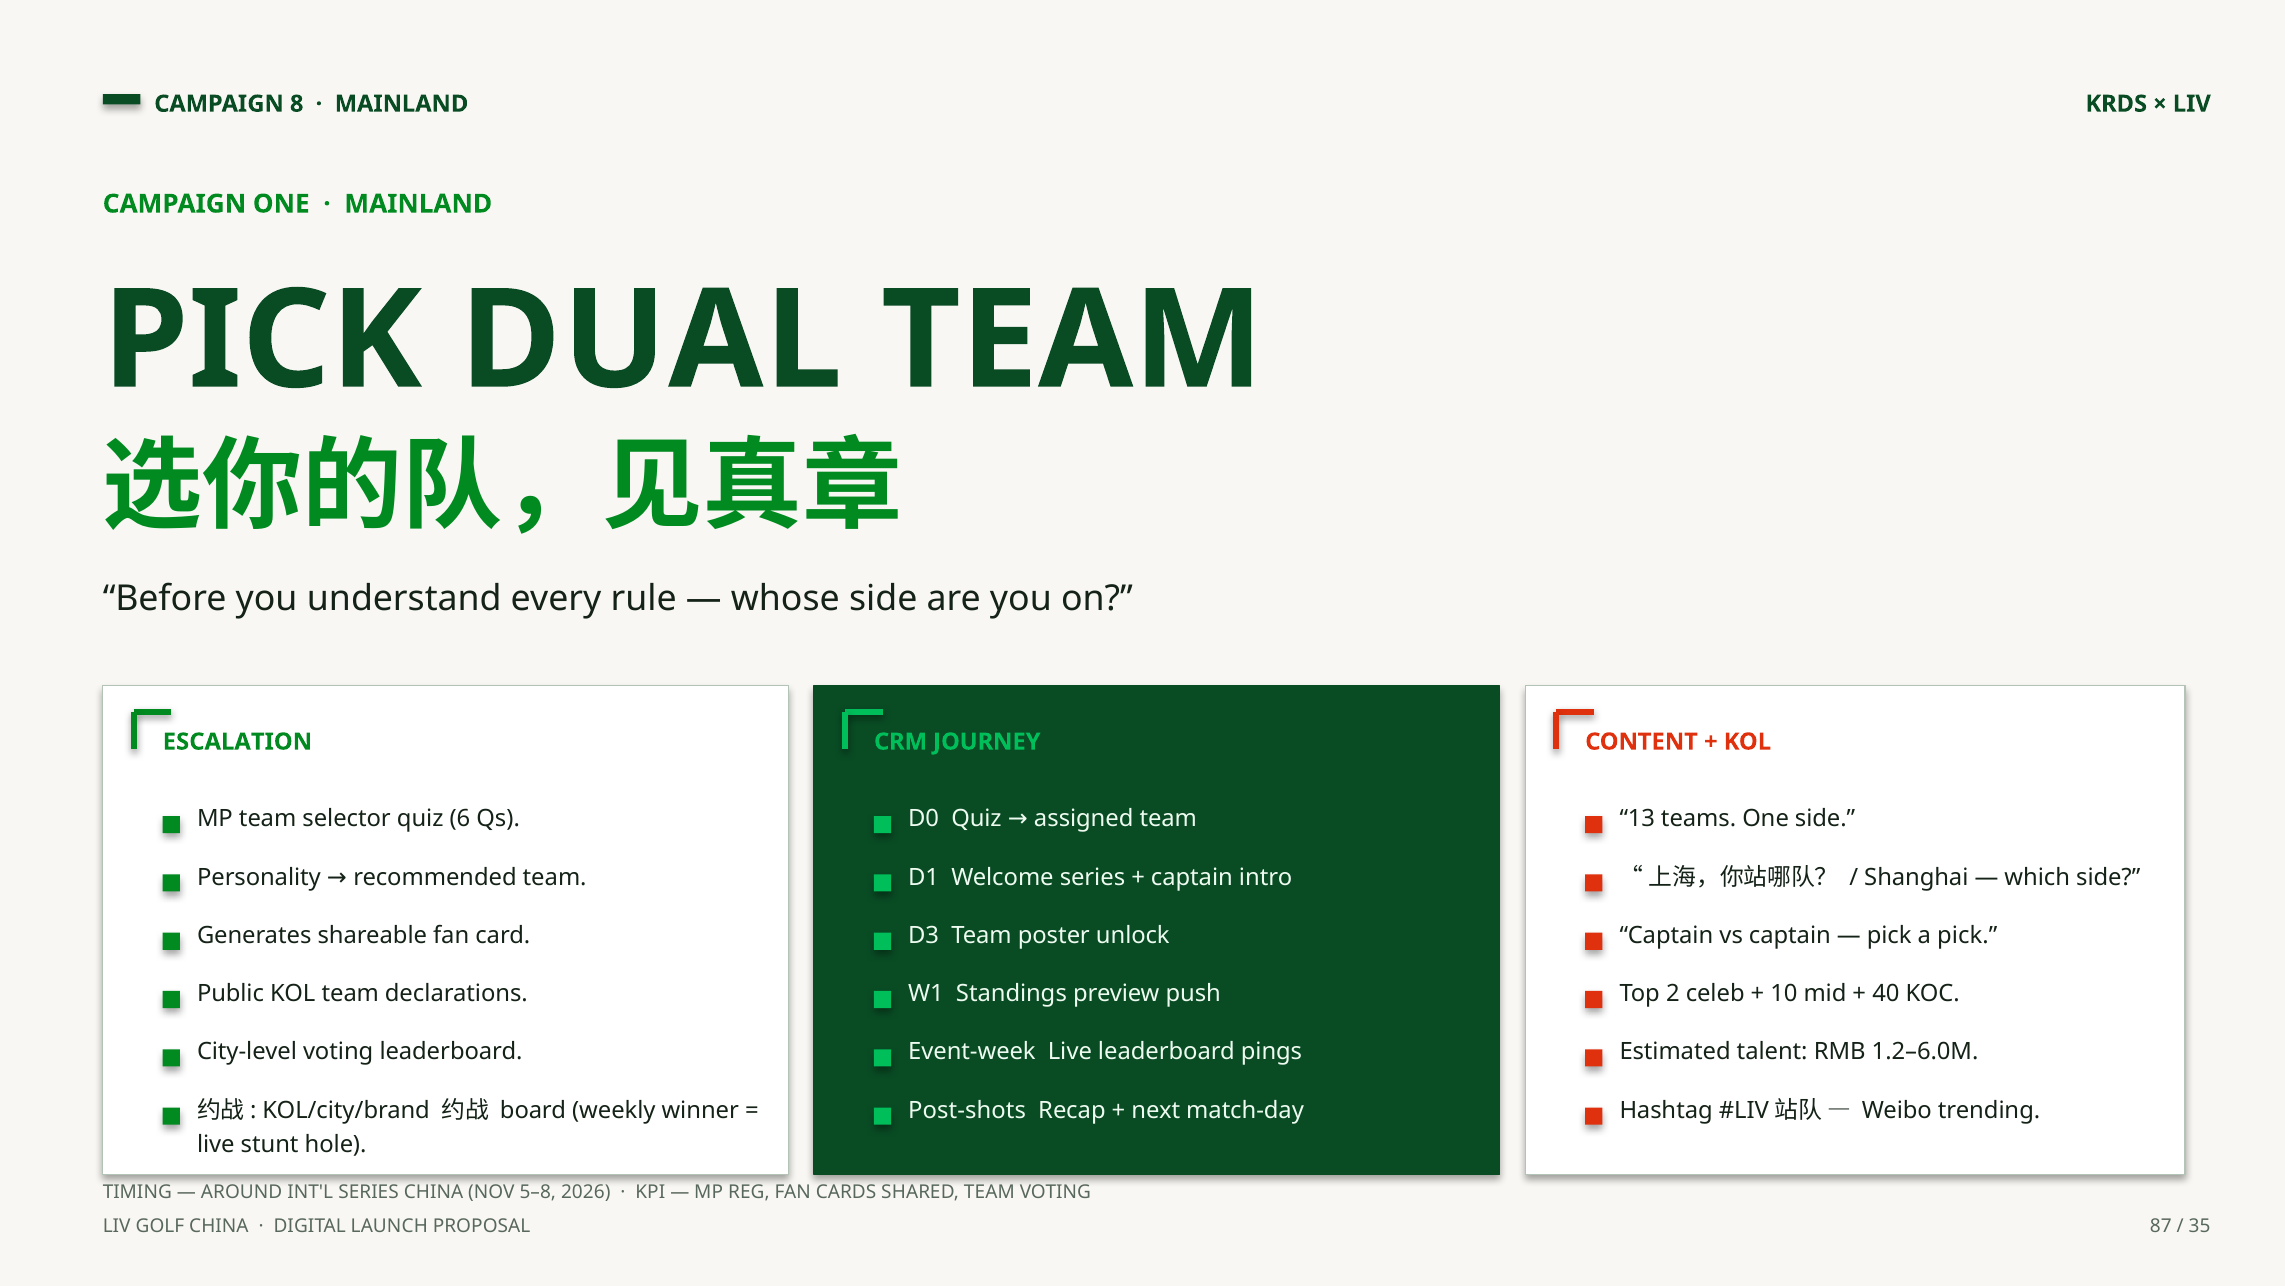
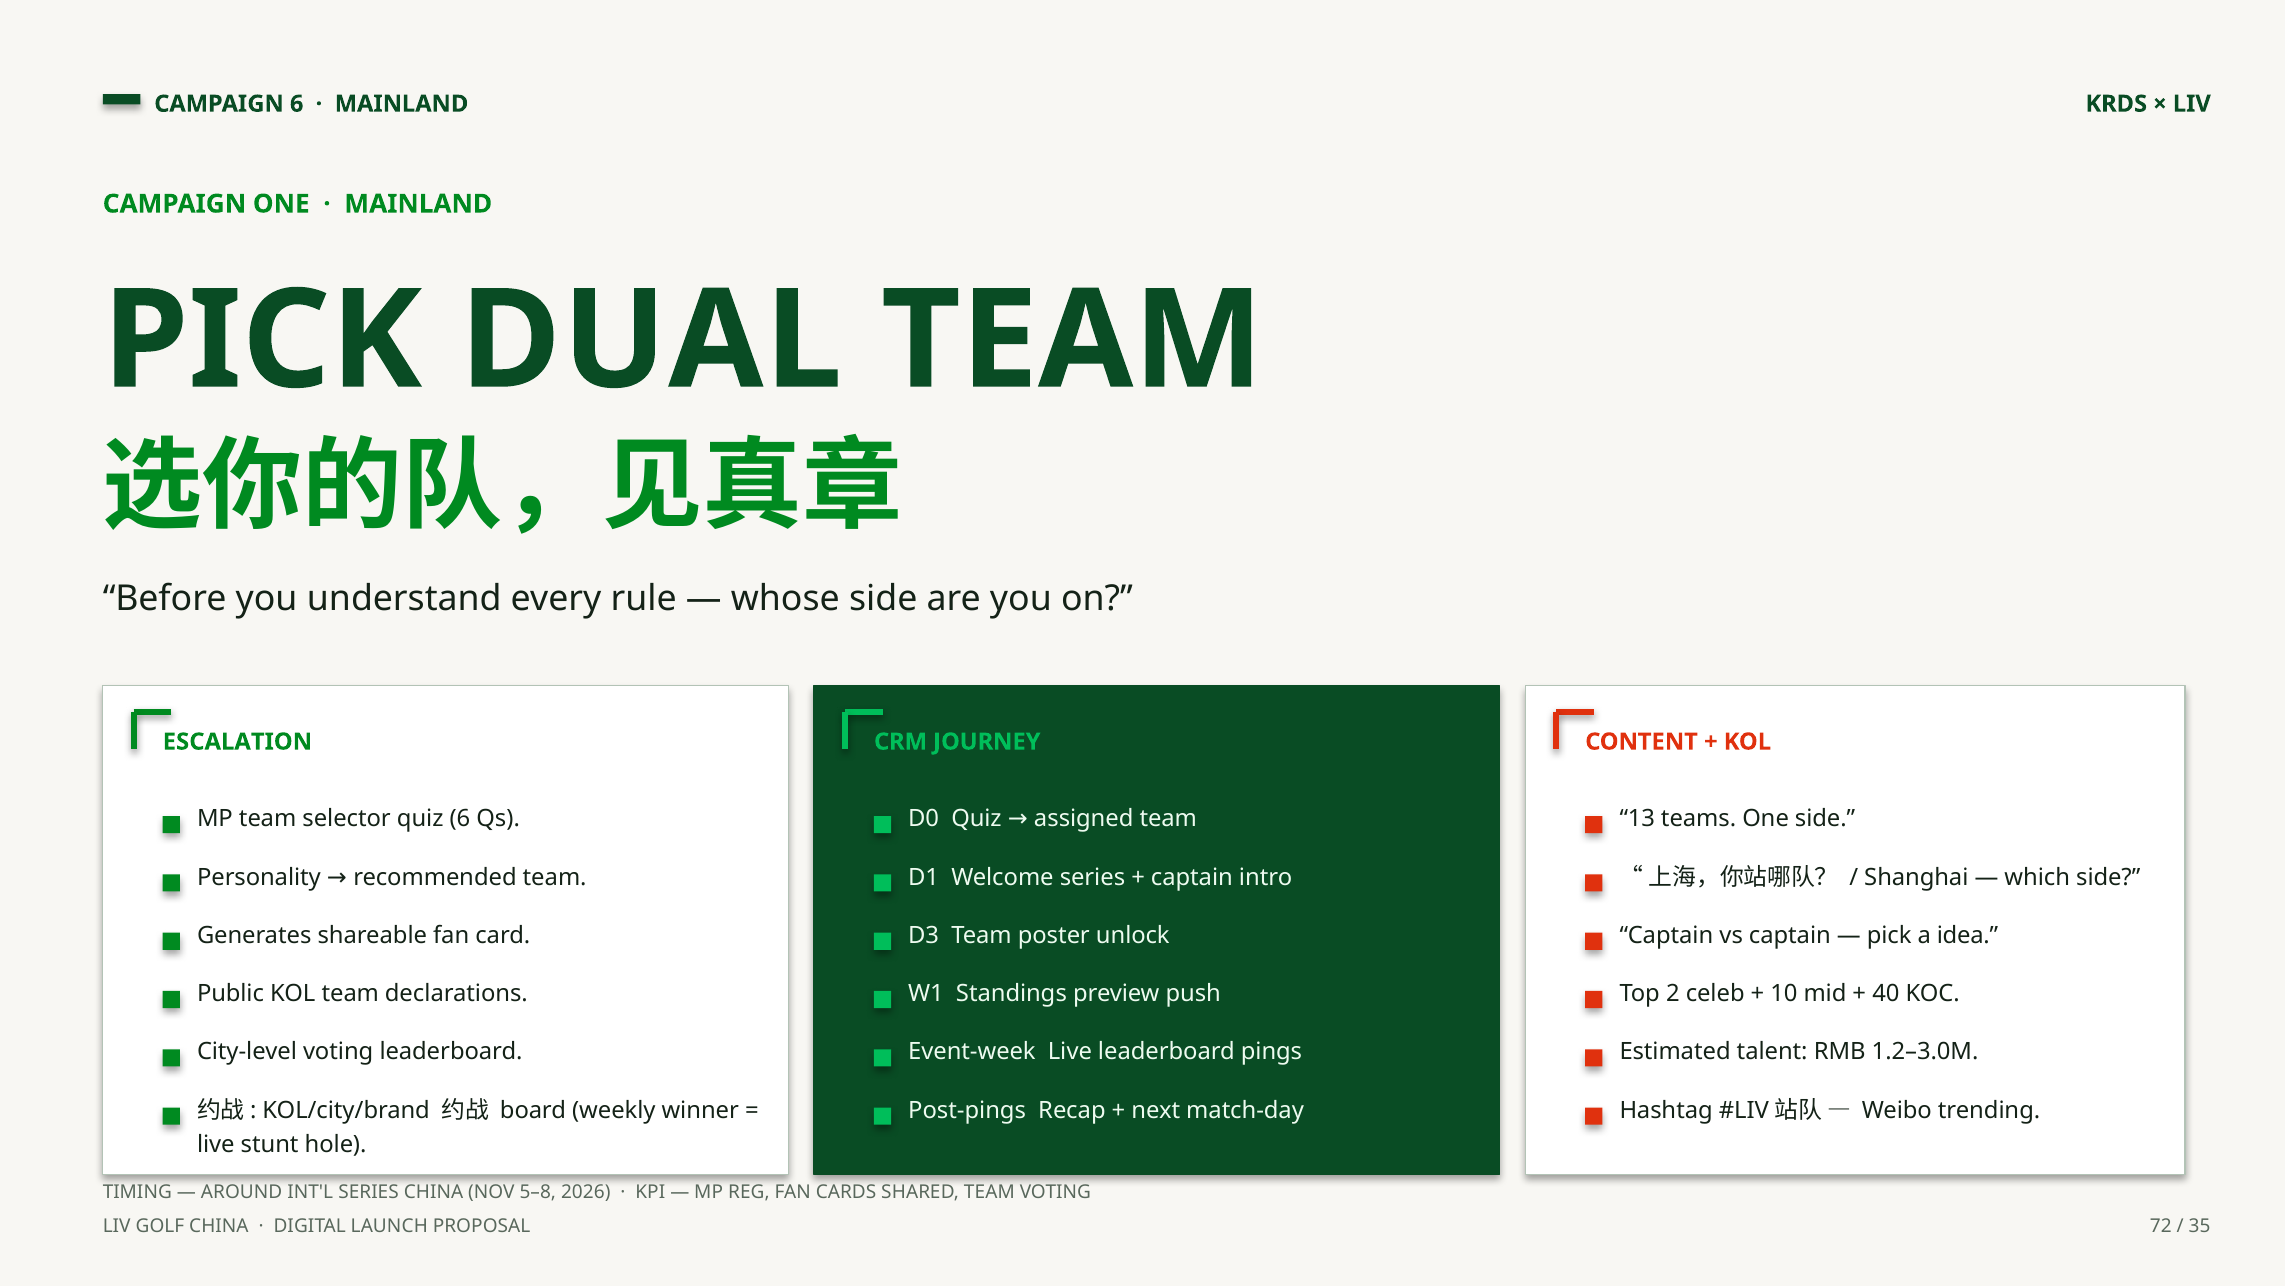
CAMPAIGN 8: 8 -> 6 (297, 104)
a pick: pick -> idea (1967, 935)
1.2–6.0M: 1.2–6.0M -> 1.2–3.0M (1925, 1052)
Post-shots: Post-shots -> Post-pings (967, 1110)
87: 87 -> 72 (2161, 1225)
